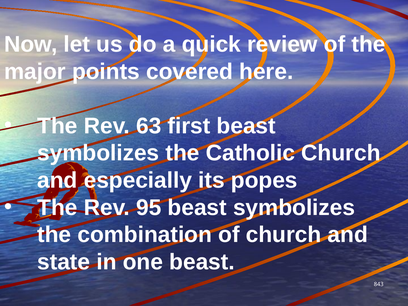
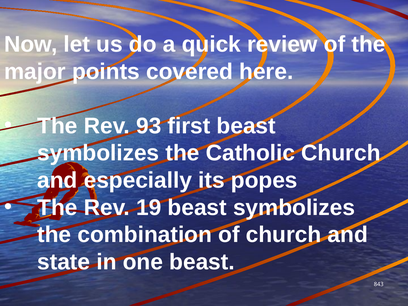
63: 63 -> 93 (149, 126)
95: 95 -> 19 (149, 208)
